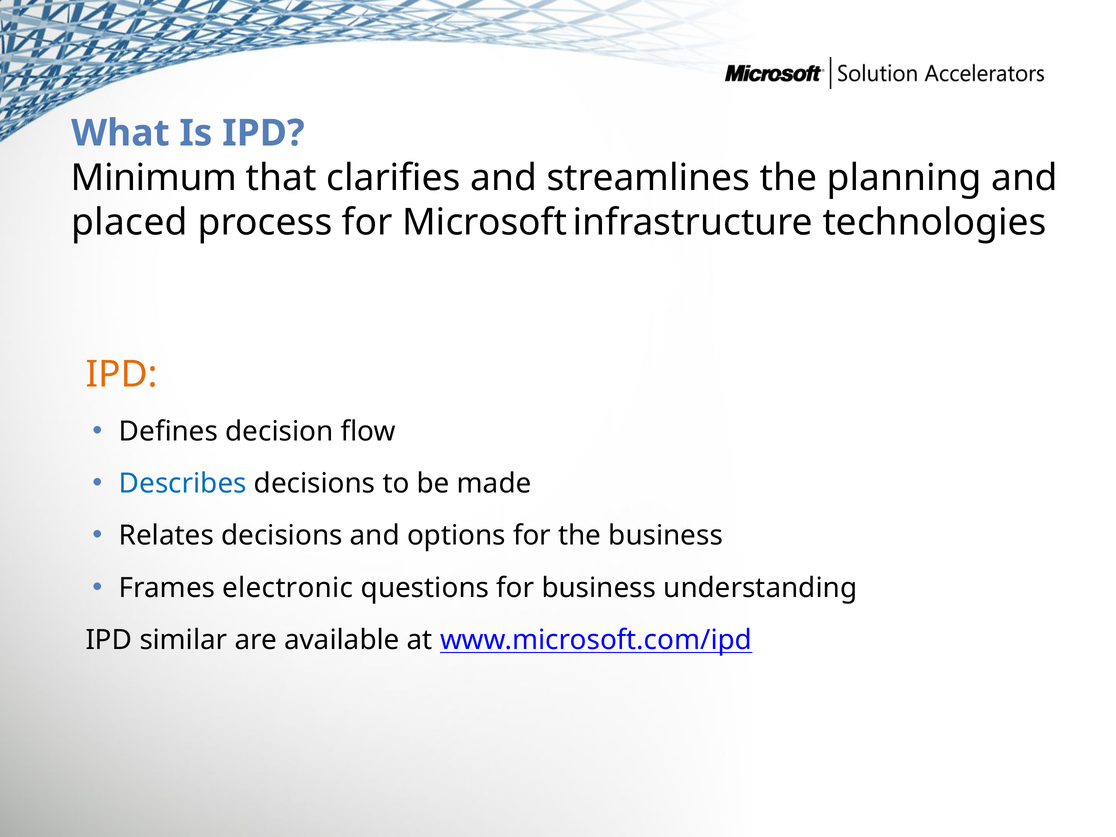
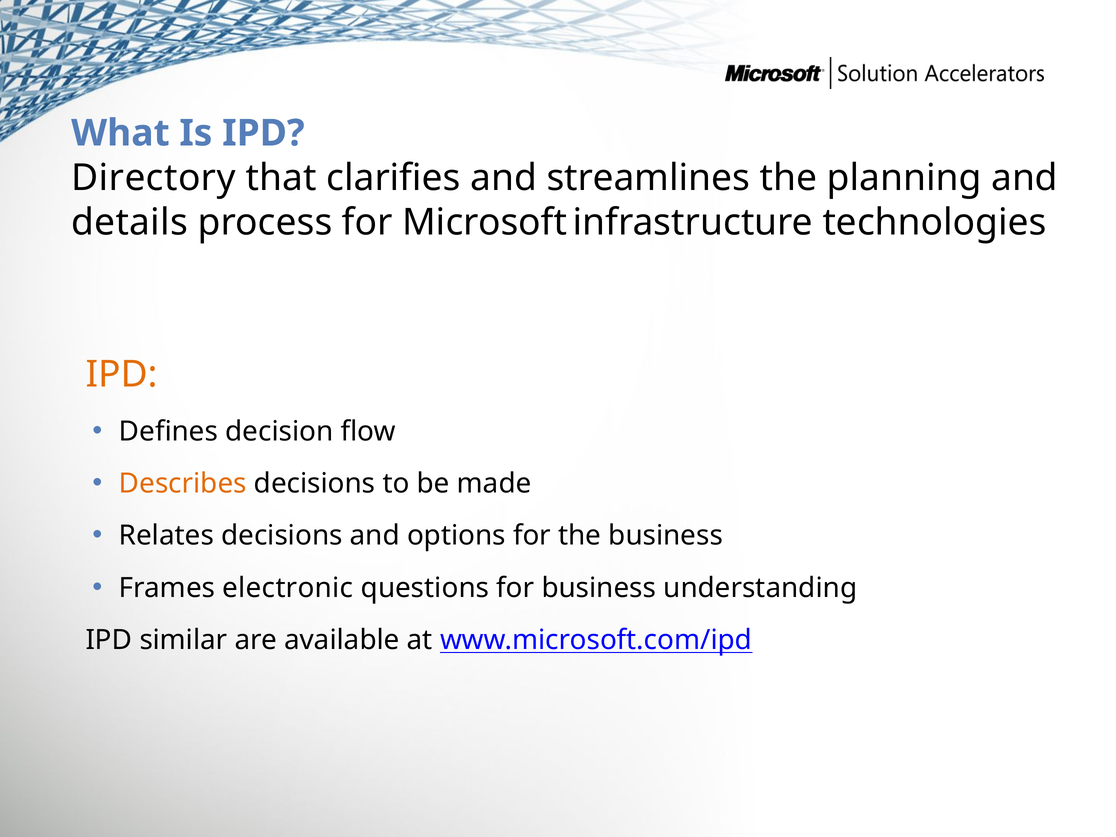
Minimum: Minimum -> Directory (153, 178)
placed: placed -> details (130, 222)
Describes colour: blue -> orange (183, 484)
